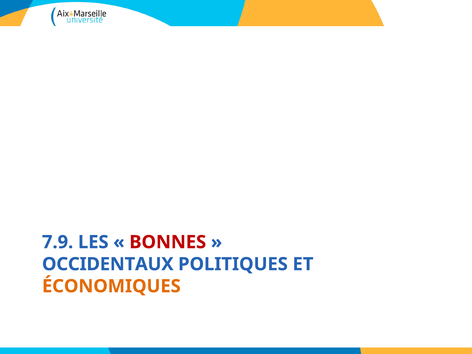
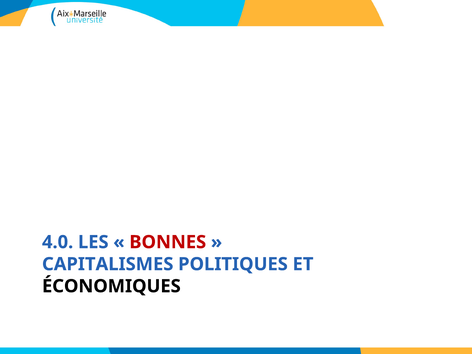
7.9: 7.9 -> 4.0 (58, 242)
OCCIDENTAUX: OCCIDENTAUX -> CAPITALISMES (108, 264)
ÉCONOMIQUES colour: orange -> black (111, 286)
